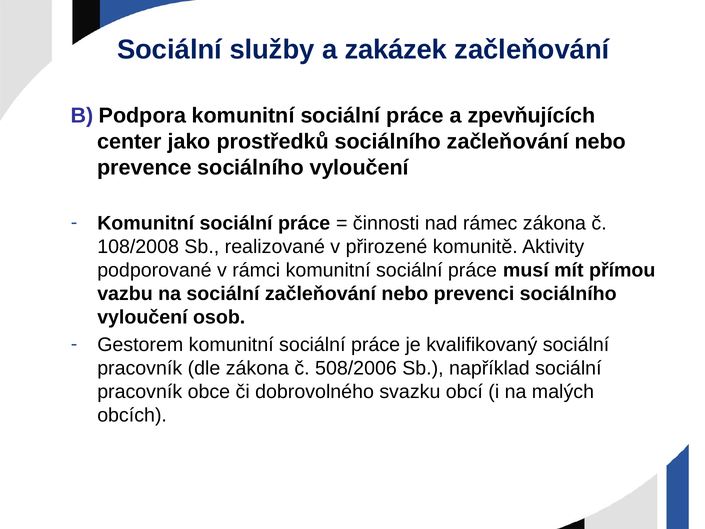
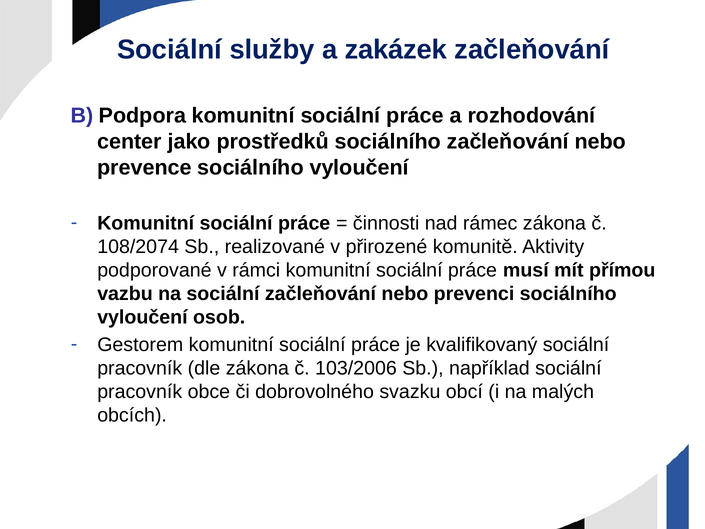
zpevňujících: zpevňujících -> rozhodování (531, 116)
108/2008: 108/2008 -> 108/2074 (138, 247)
508/2006: 508/2006 -> 103/2006 (356, 368)
